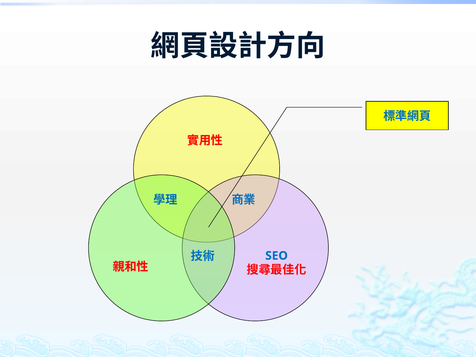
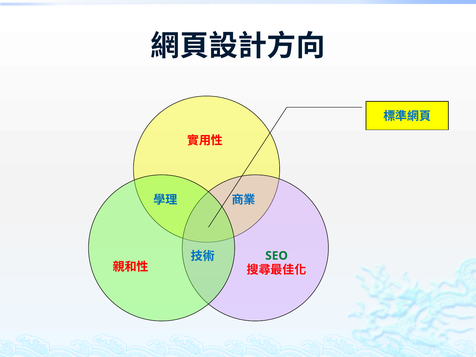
SEO colour: blue -> green (277, 256)
